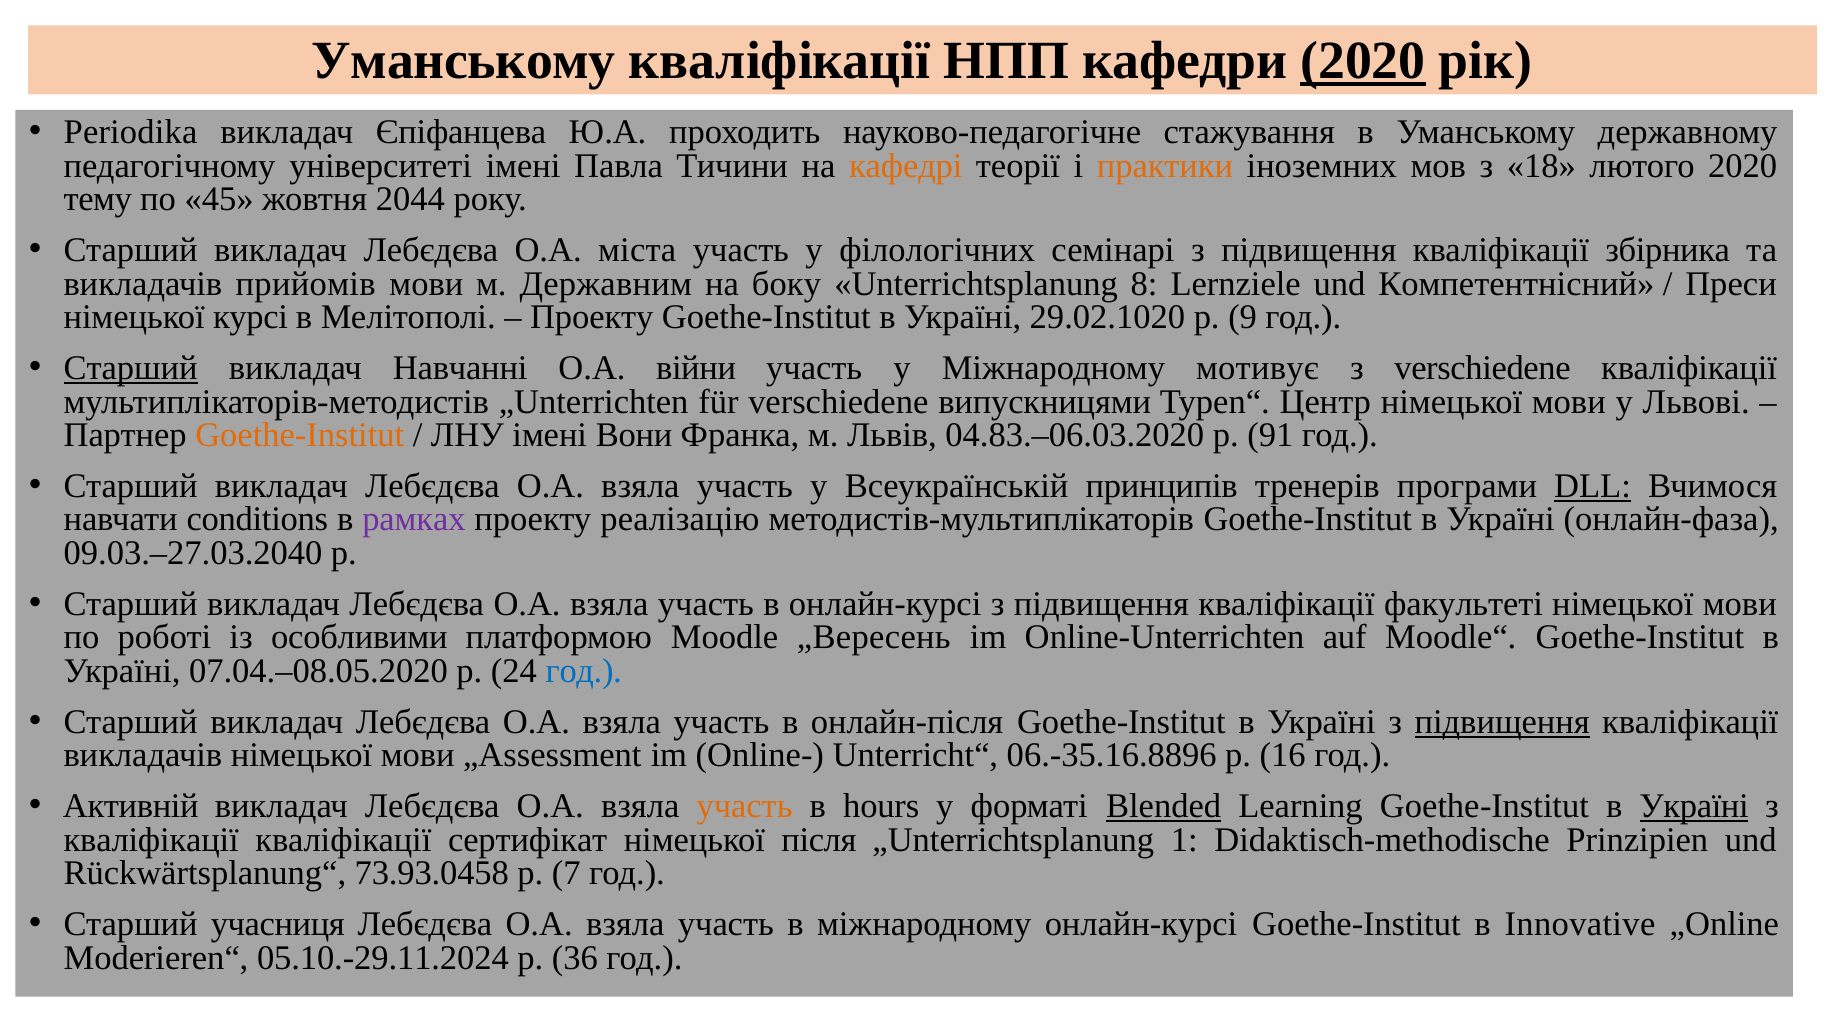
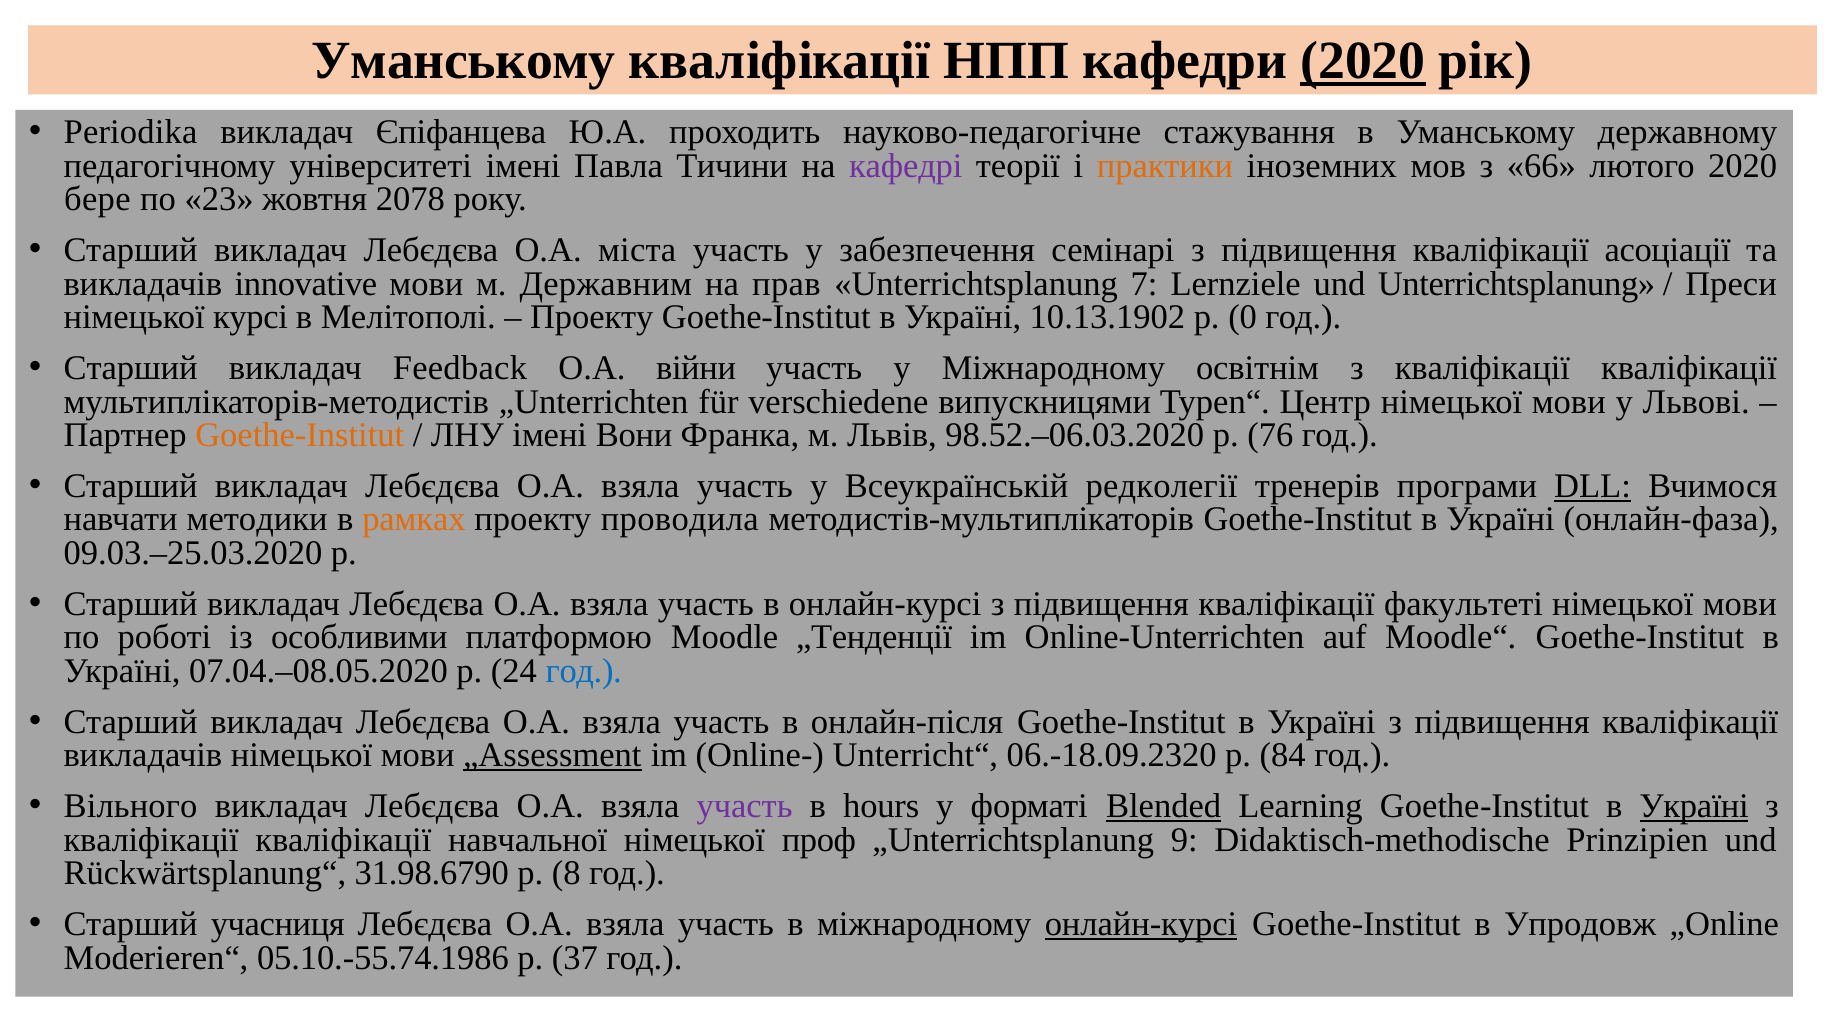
кафедрі colour: orange -> purple (906, 166)
18: 18 -> 66 (1541, 166)
тему: тему -> бере (97, 199)
45: 45 -> 23 (219, 199)
2044: 2044 -> 2078 (410, 199)
філологічних: філологічних -> забезпечення (937, 250)
збірника: збірника -> асоціації (1668, 250)
прийомів: прийомів -> innovative (306, 284)
боку: боку -> прав (786, 284)
8: 8 -> 7 (1144, 284)
und Компетентнісний: Компетентнісний -> Unterrichtsplanung (1517, 284)
29.02.1020: 29.02.1020 -> 10.13.1902 (1107, 317)
9: 9 -> 0 (1243, 317)
Старший underline: present -> none (131, 368)
Навчанні: Навчанні -> Feedback (460, 368)
мотивує: мотивує -> освітнім (1258, 368)
verschiedene: verschiedene -> кваліфікації (1482, 368)
04.83.–06.03.2020: 04.83.–06.03.2020 -> 98.52.–06.03.2020 (1075, 435)
91: 91 -> 76 (1270, 435)
принципів: принципів -> редколегії (1162, 486)
conditions: conditions -> методики (257, 520)
рамках colour: purple -> orange (414, 520)
реалізацію: реалізацію -> проводила (680, 520)
09.03.–27.03.2040: 09.03.–27.03.2040 -> 09.03.–25.03.2020 (193, 553)
„Вересень: „Вересень -> „Тенденції (874, 638)
підвищення underline: present -> none (1502, 722)
„Assessment underline: none -> present (552, 755)
06.-35.16.8896: 06.-35.16.8896 -> 06.-18.09.2320 (1112, 755)
16: 16 -> 84 (1283, 755)
Активній: Активній -> Вільного (131, 806)
участь colour: orange -> purple (745, 806)
сертифікат: сертифікат -> навчальної (528, 840)
після: після -> проф (819, 840)
1: 1 -> 9 (1184, 840)
73.93.0458: 73.93.0458 -> 31.98.6790 (432, 873)
7: 7 -> 8 (566, 873)
онлайн-курсі underline: none -> present (1141, 924)
Innovative: Innovative -> Упродовж (1580, 924)
05.10.-29.11.2024: 05.10.-29.11.2024 -> 05.10.-55.74.1986 (383, 958)
36: 36 -> 37 (575, 958)
